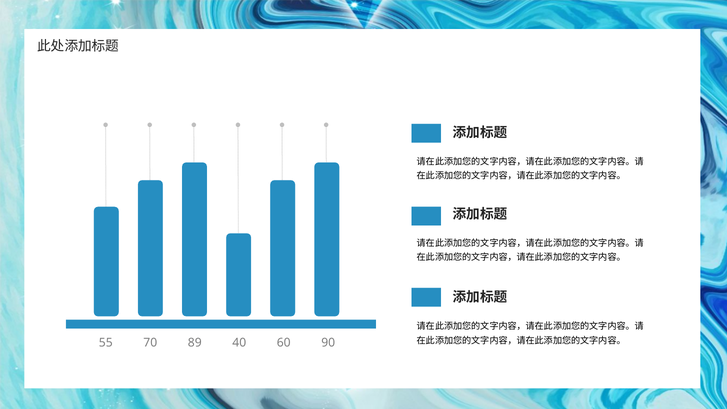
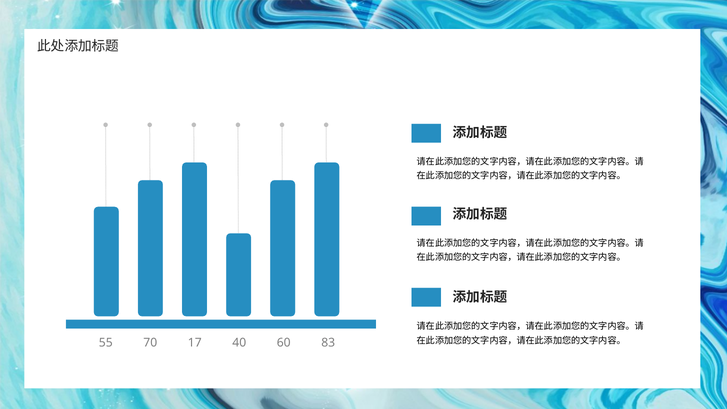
89: 89 -> 17 (195, 343)
90: 90 -> 83 (328, 343)
